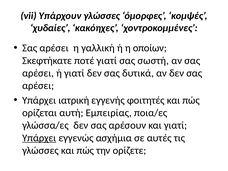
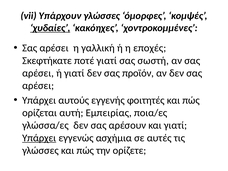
χυδαίες underline: none -> present (50, 28)
οποίων: οποίων -> εποχές (150, 48)
δυτικά: δυτικά -> προϊόν (138, 73)
ιατρική: ιατρική -> αυτούς (74, 100)
